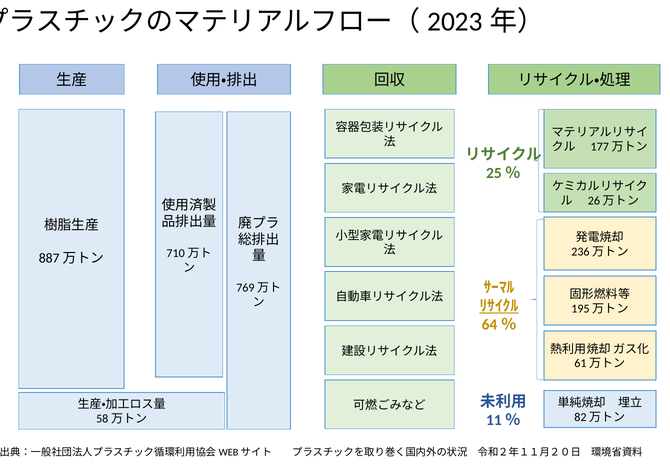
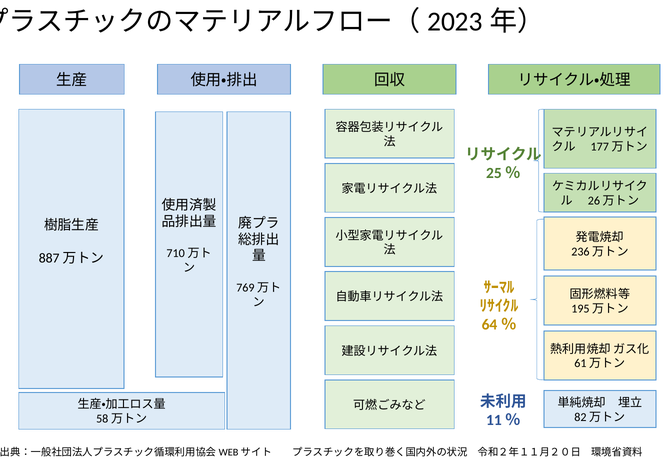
ﾘｻｲｸﾙ underline: present -> none (499, 306)
